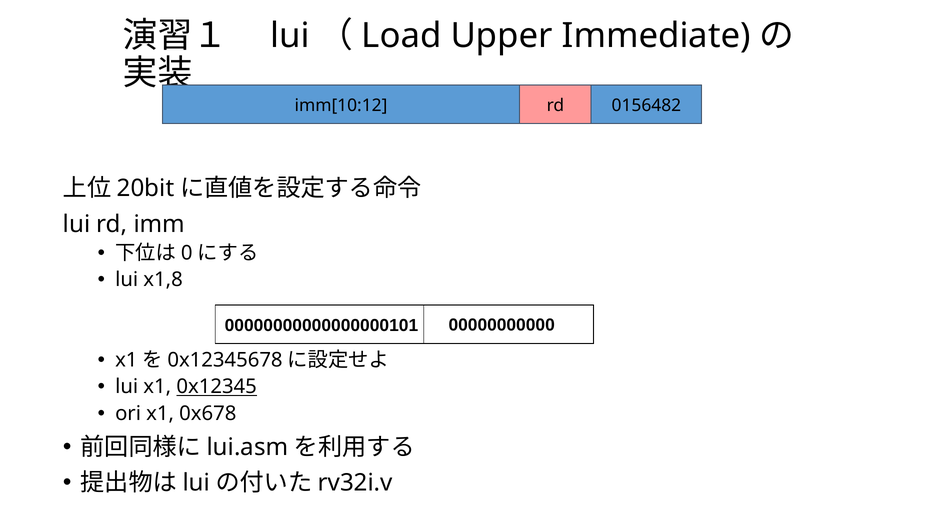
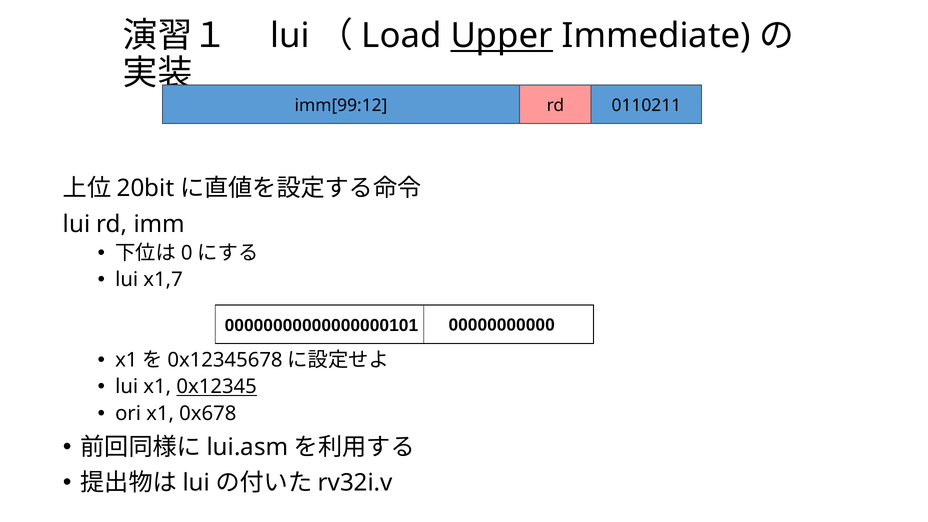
Upper underline: none -> present (502, 36)
imm[10:12: imm[10:12 -> imm[99:12 (341, 105)
0156482: 0156482 -> 0110211 (646, 105)
x1,8: x1,8 -> x1,7 (163, 280)
